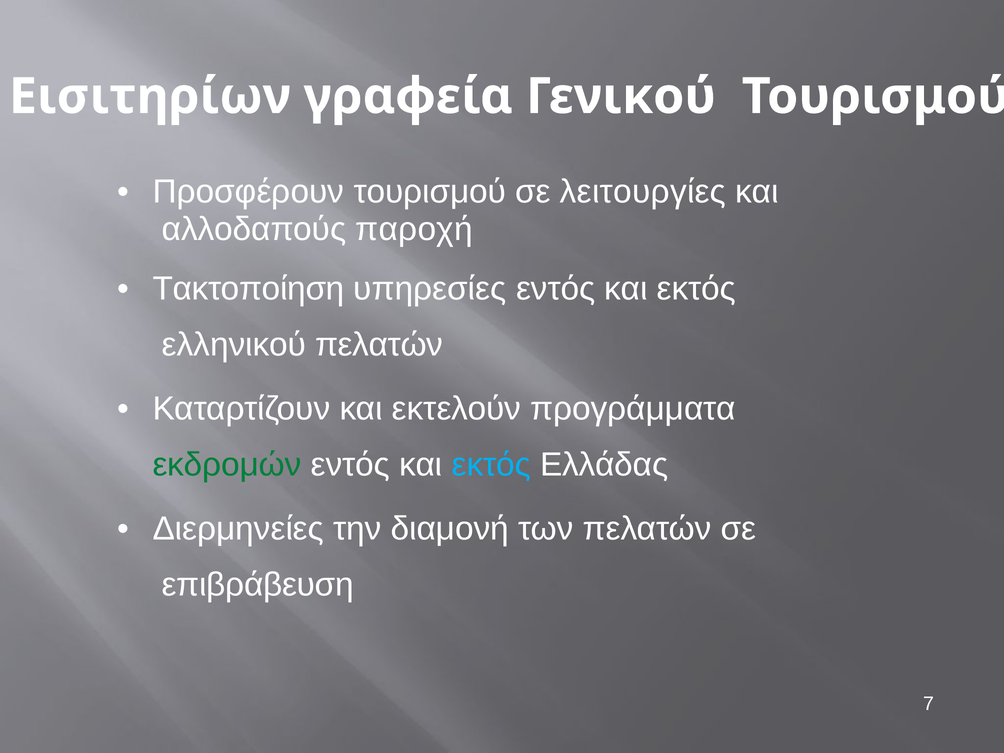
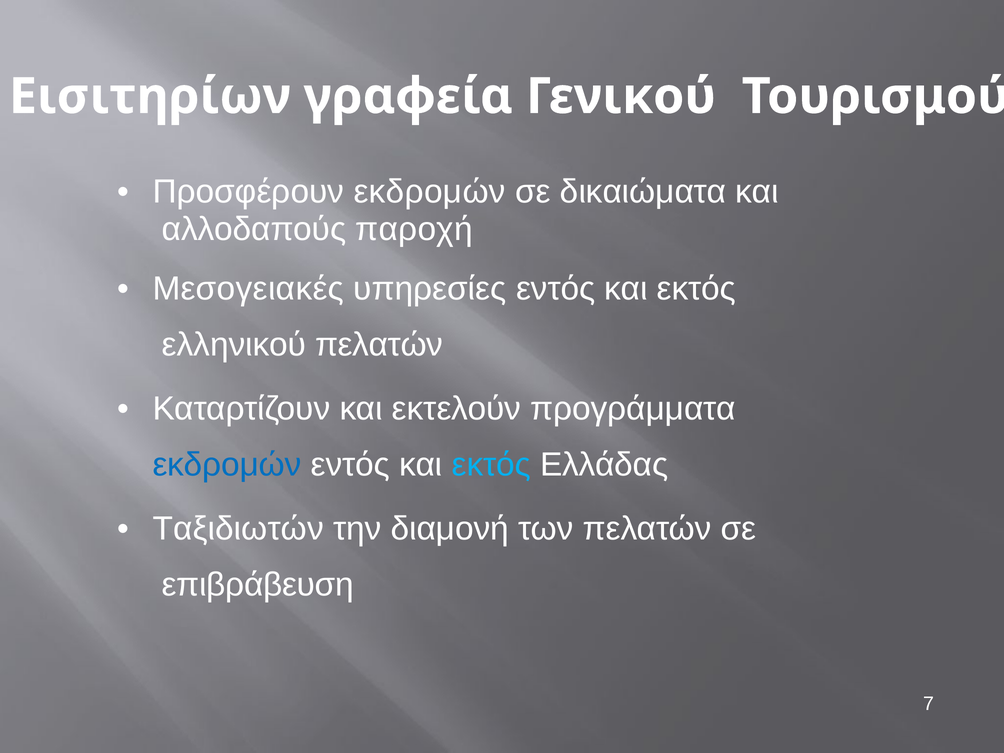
Προσφέρουν τουρισμού: τουρισμού -> εκδρομών (430, 192)
λειτουργίες: λειτουργίες -> δικαιώματα (643, 192)
Τακτοποίηση: Τακτοποίηση -> Μεσογειακές (248, 289)
εκδρομών colour: green -> blue (227, 465)
Διερμηνείες: Διερμηνείες -> Ταξιδιωτών (238, 529)
